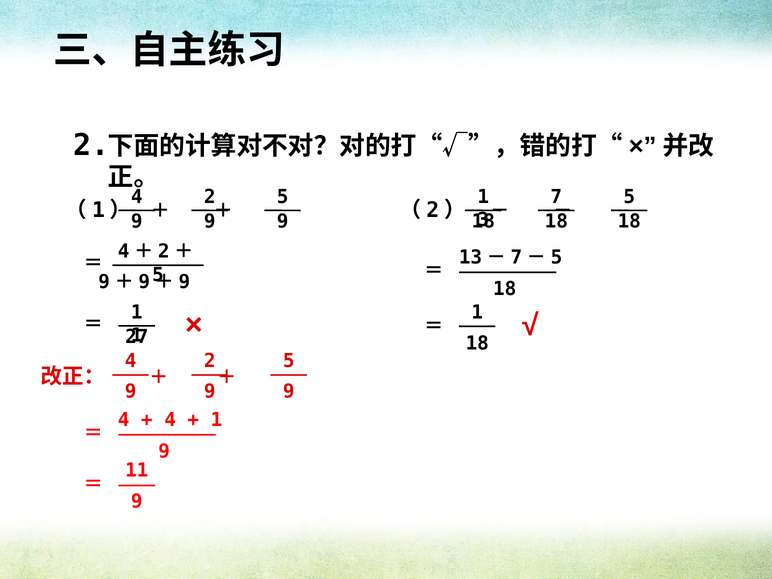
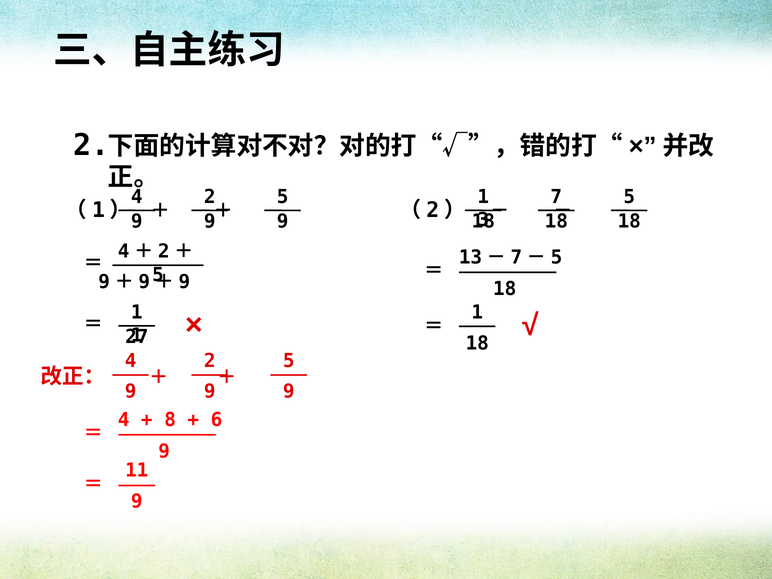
4: 4 -> 8 (170, 420)
1: 1 -> 6 (217, 420)
